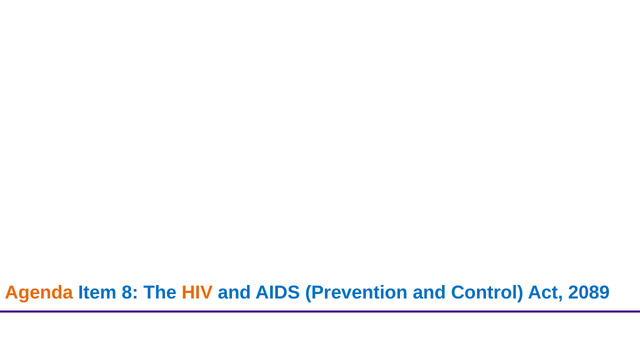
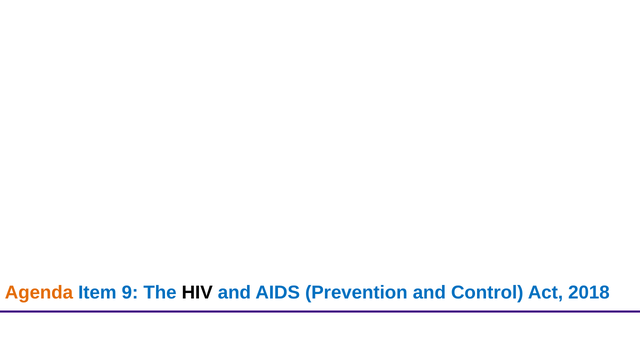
8: 8 -> 9 (130, 293)
HIV colour: orange -> black (197, 293)
2089: 2089 -> 2018 (589, 293)
